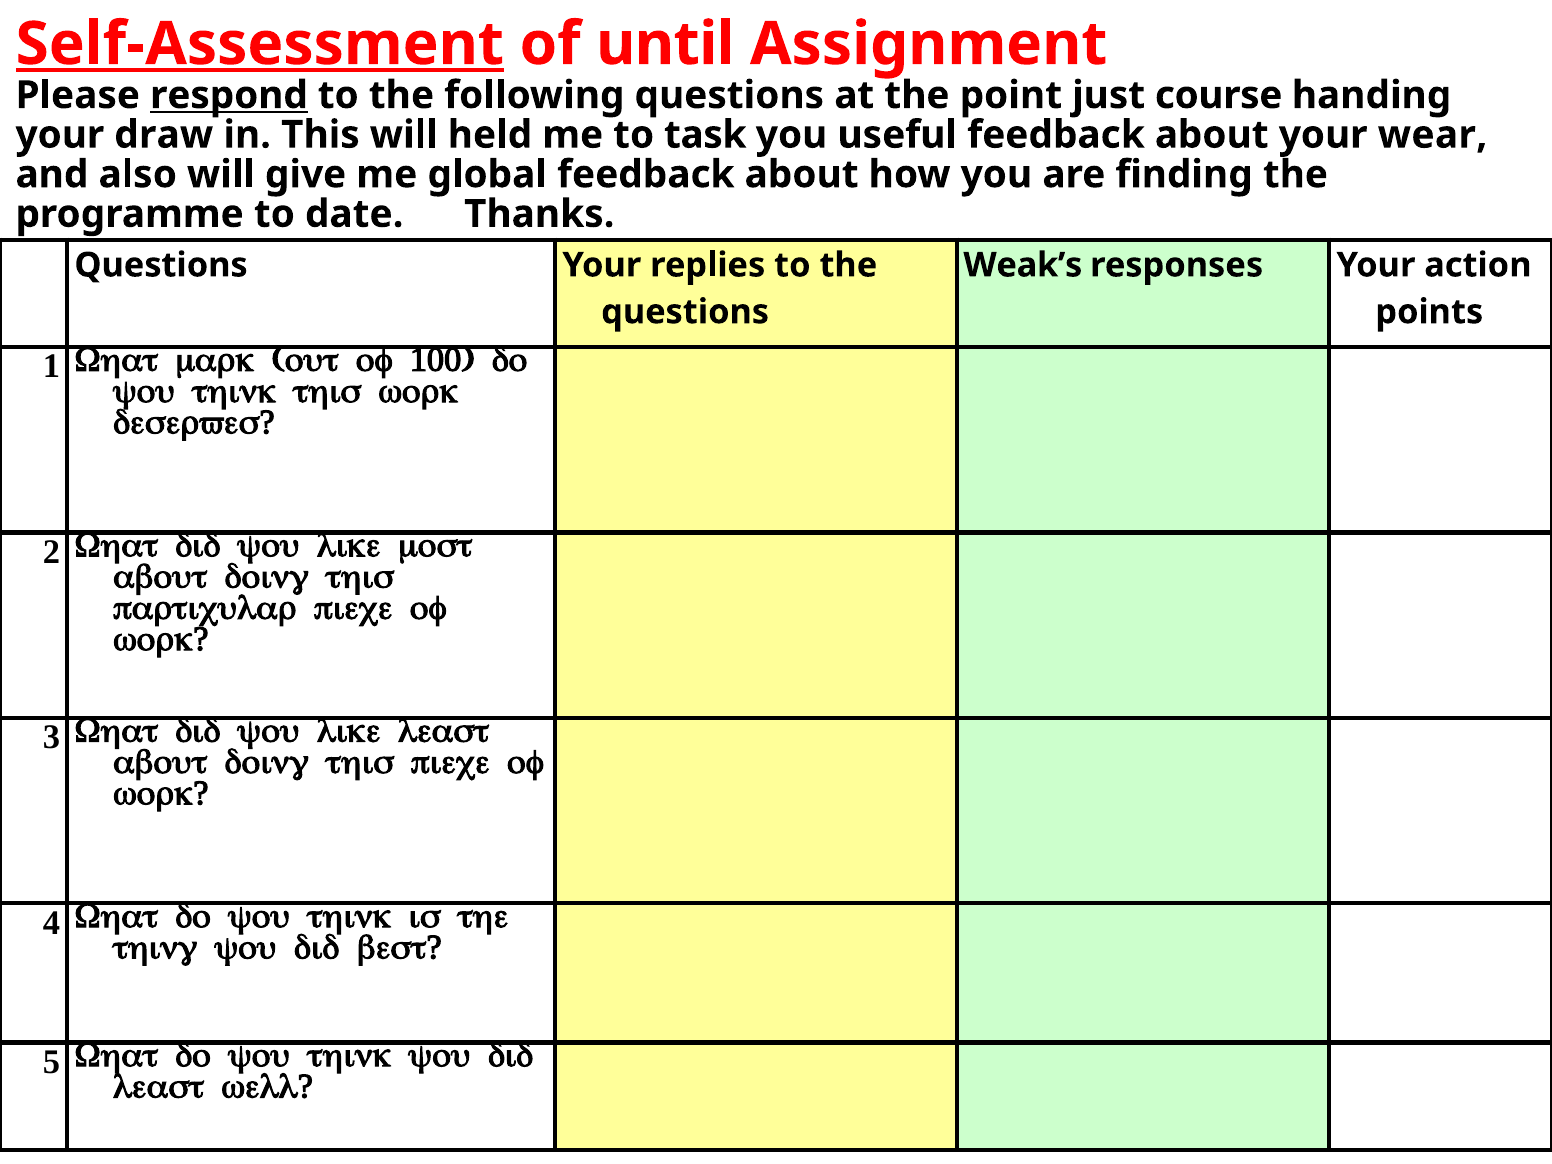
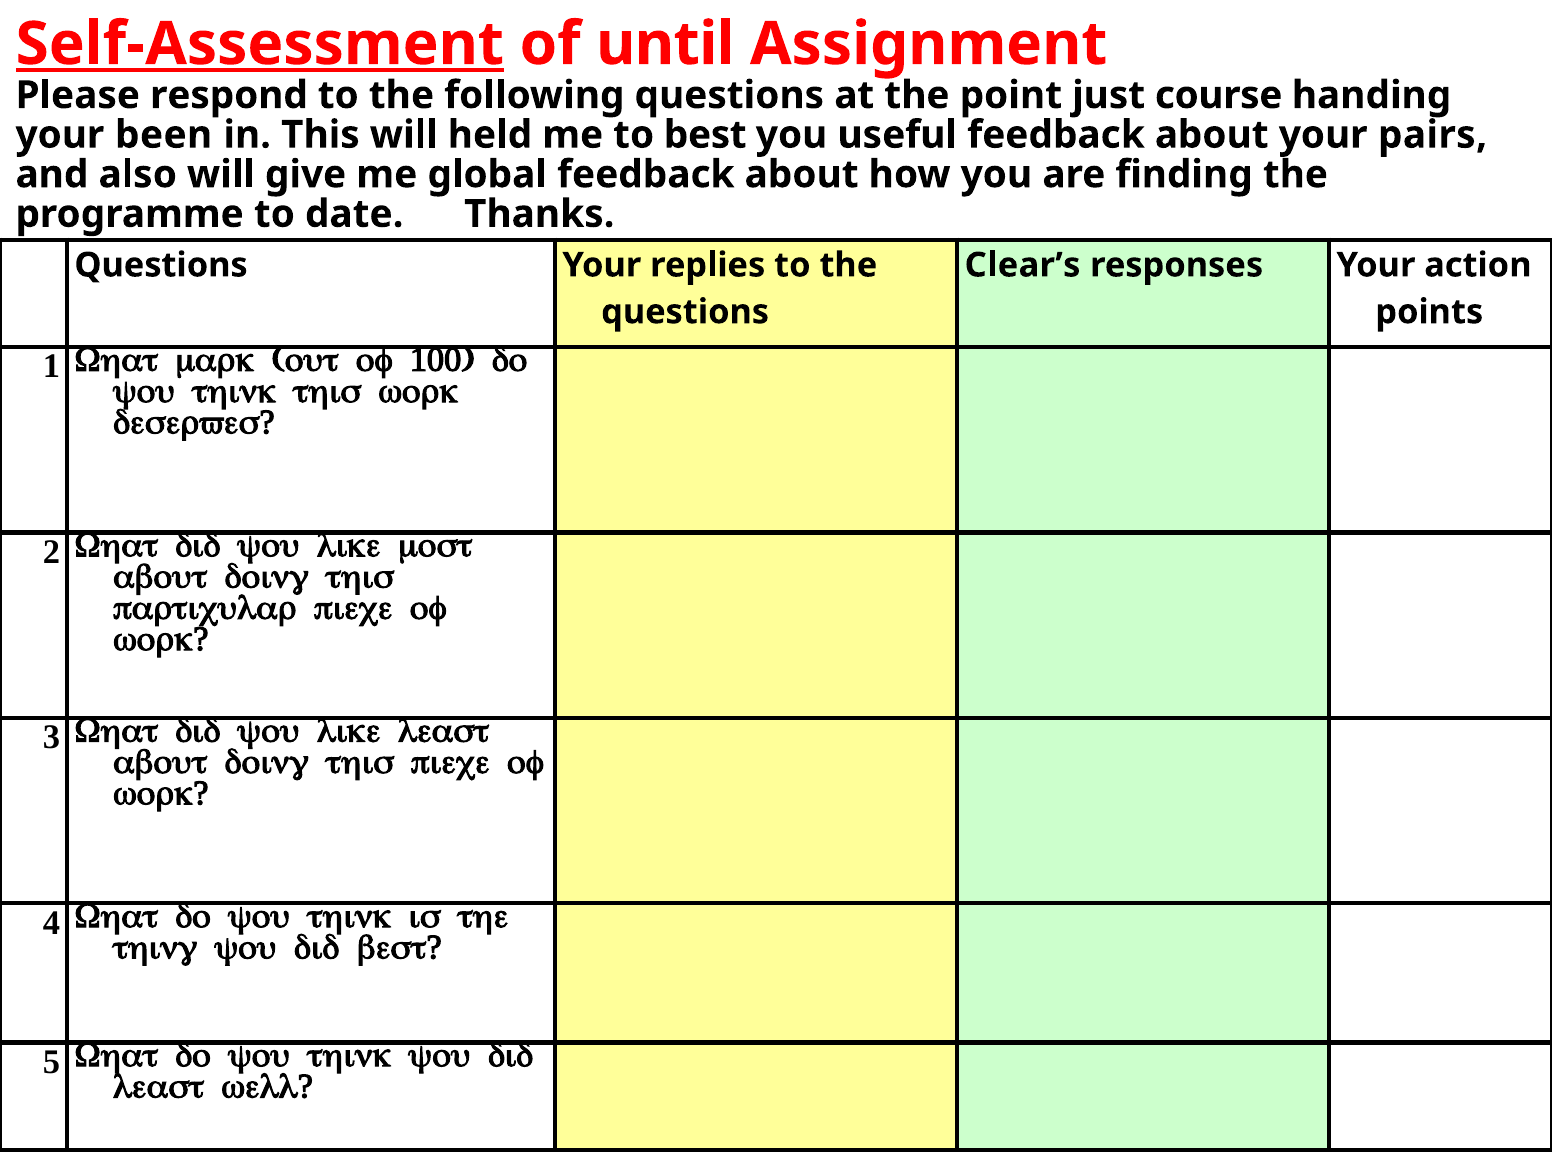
respond underline: present -> none (229, 95)
draw: draw -> been (164, 135)
task: task -> best (705, 135)
wear: wear -> pairs (1433, 135)
Weak’s: Weak’s -> Clear’s (1023, 265)
